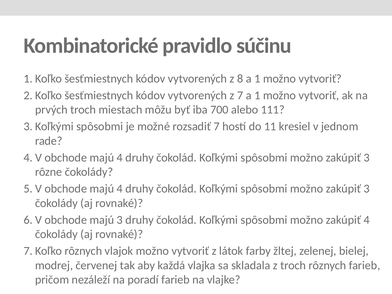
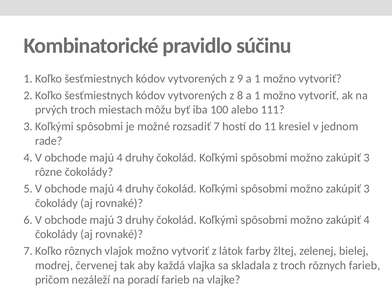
8: 8 -> 9 (240, 79)
z 7: 7 -> 8 (240, 95)
700: 700 -> 100 (219, 110)
